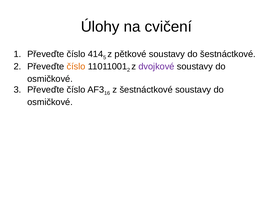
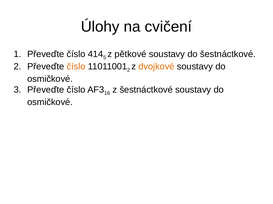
dvojkové colour: purple -> orange (156, 67)
